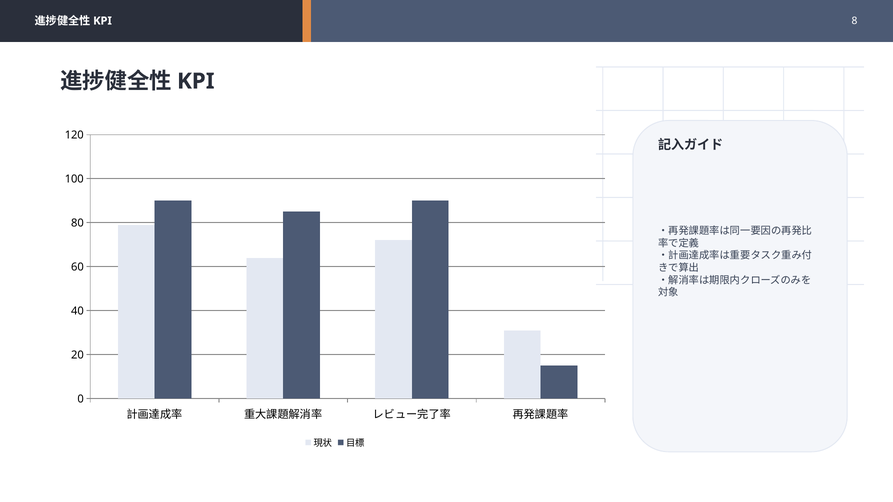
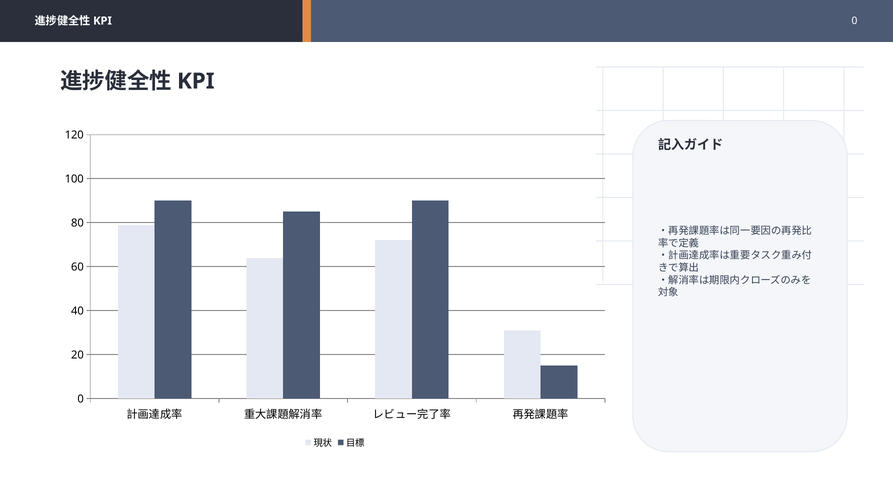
8: 8 -> 0 (855, 21)
